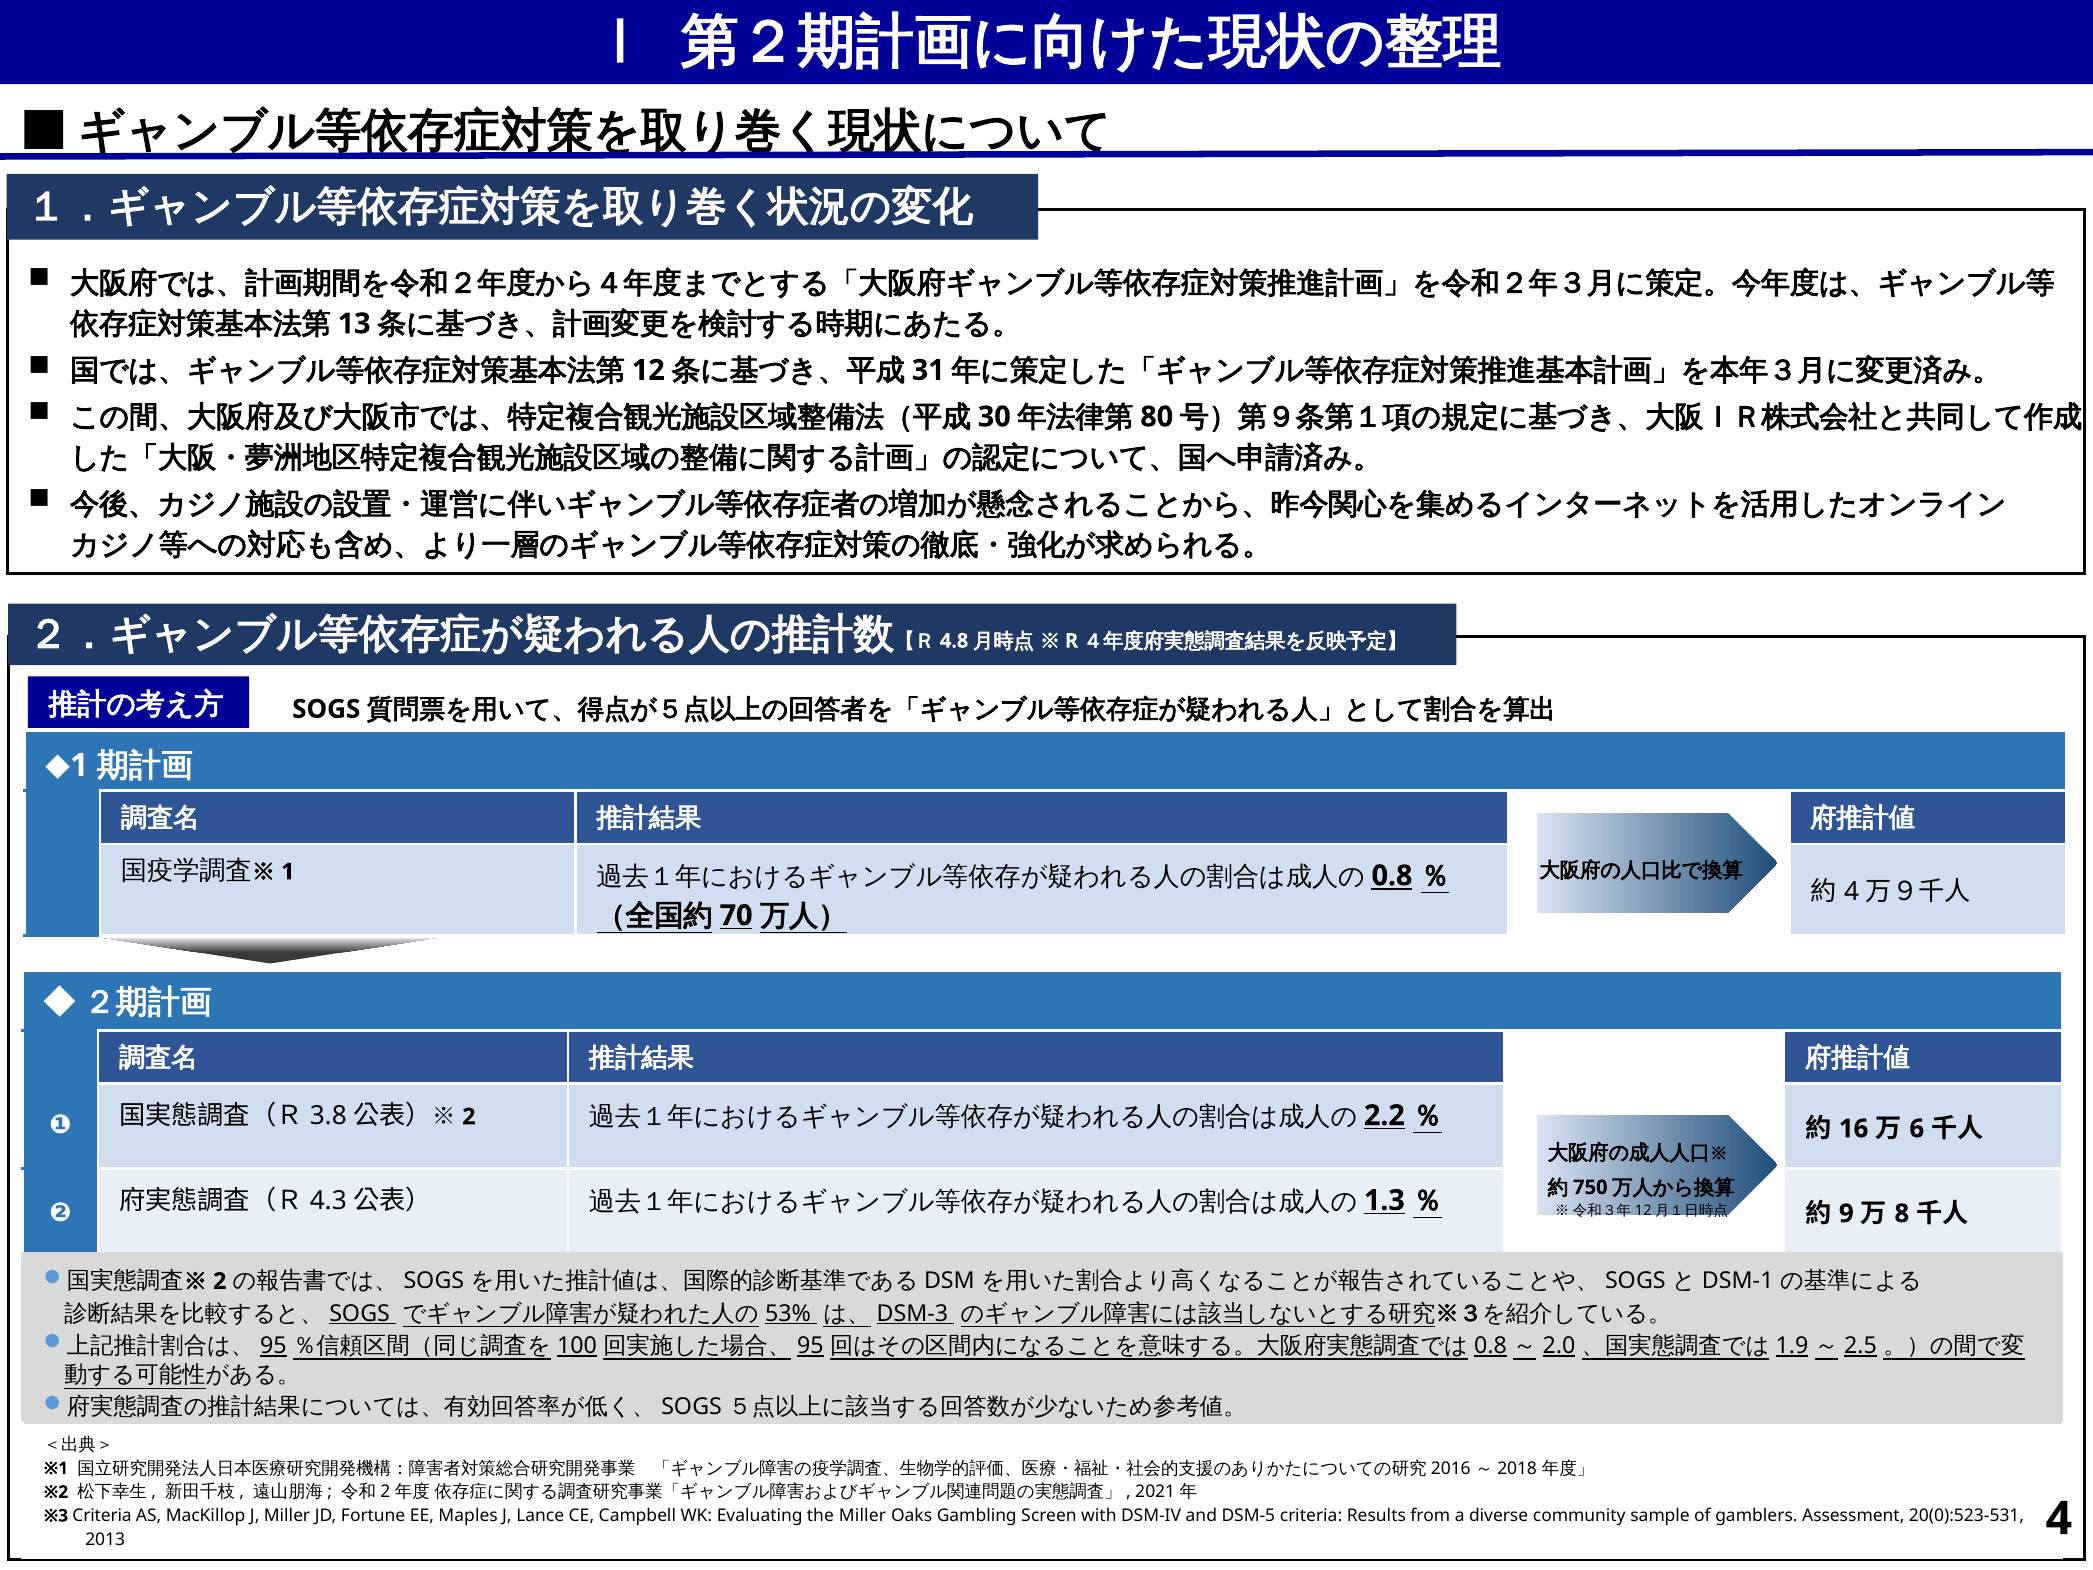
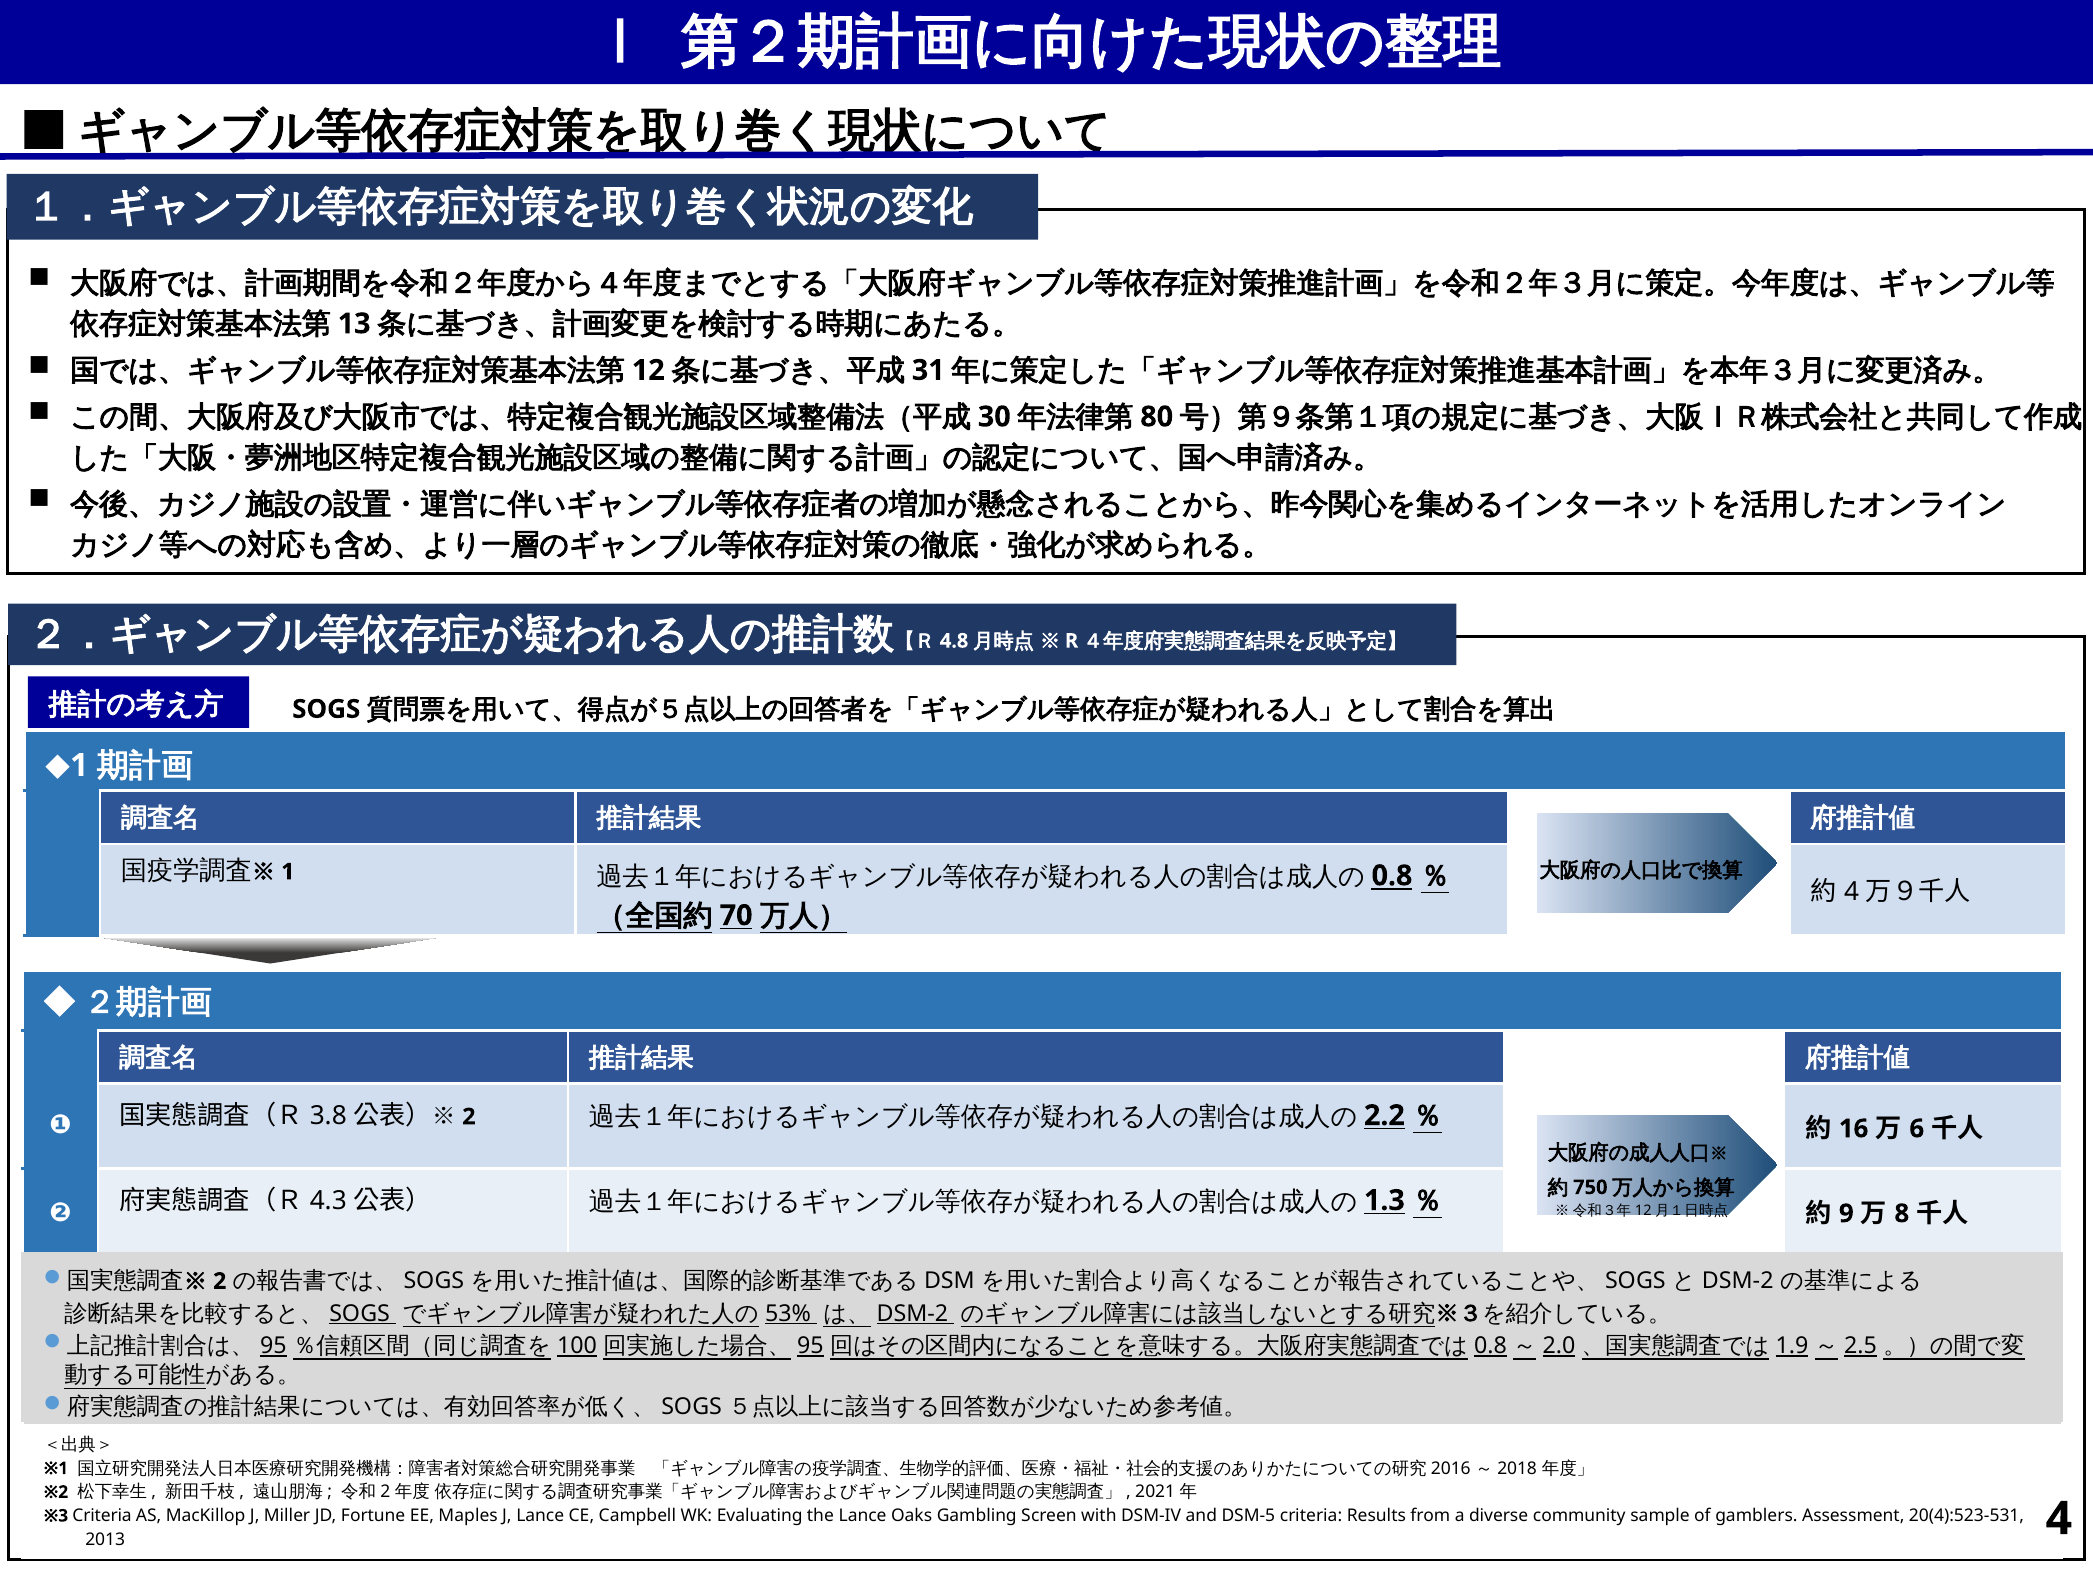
DSM-1: DSM-1 -> DSM-2 (1738, 1281)
DSM-3: DSM-3 -> DSM-2 (912, 1313)
the Miller: Miller -> Lance (863, 1516)
20(0):523-531: 20(0):523-531 -> 20(4):523-531 (1967, 1516)
